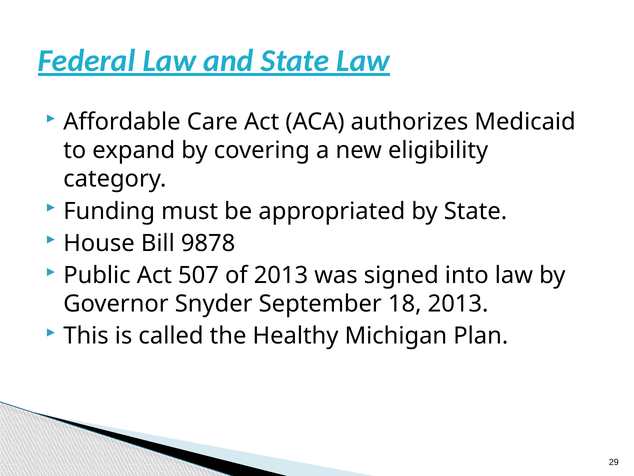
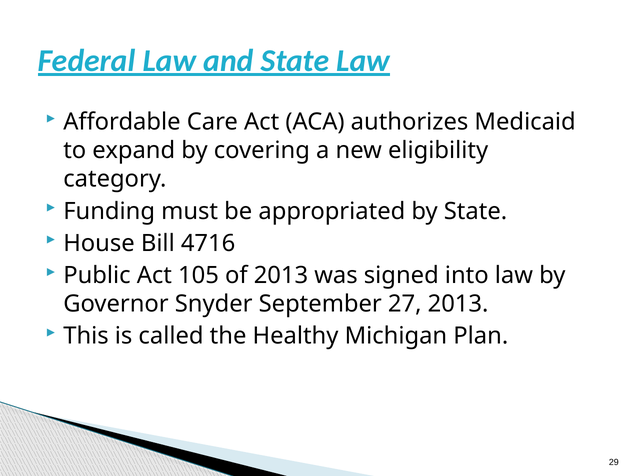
9878: 9878 -> 4716 (208, 243)
507: 507 -> 105 (199, 275)
18: 18 -> 27 (405, 304)
